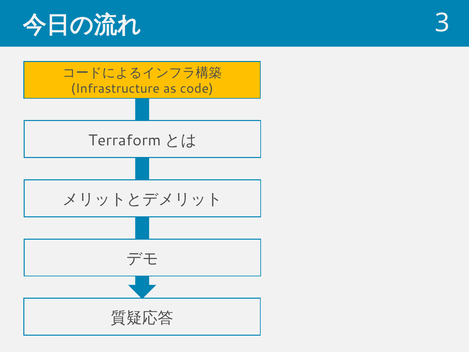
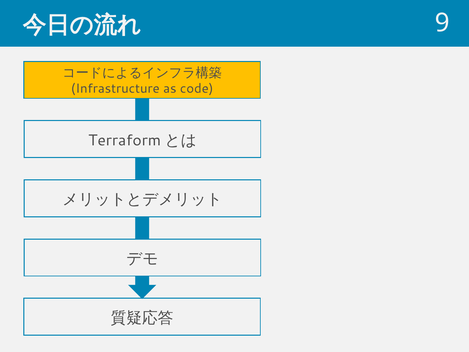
3: 3 -> 9 (442, 23)
